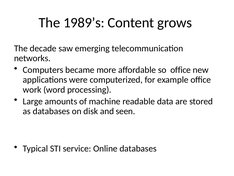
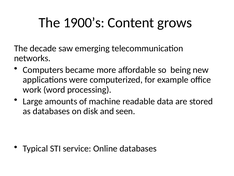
1989’s: 1989’s -> 1900’s (84, 23)
so office: office -> being (181, 70)
